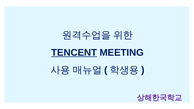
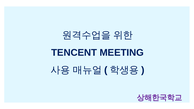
TENCENT underline: present -> none (74, 53)
